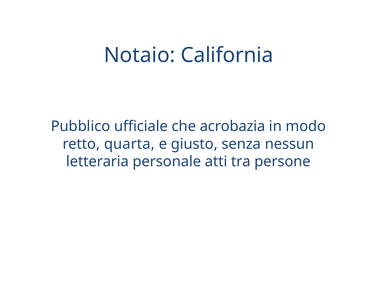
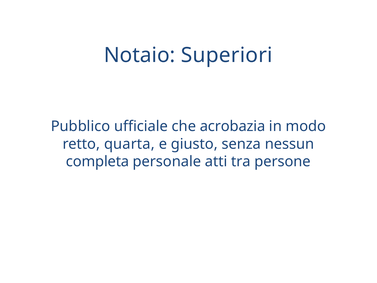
California: California -> Superiori (227, 55)
letteraria: letteraria -> completa (98, 162)
